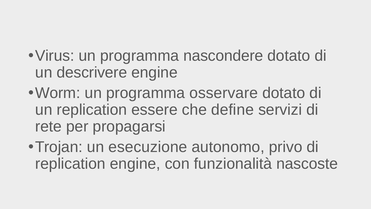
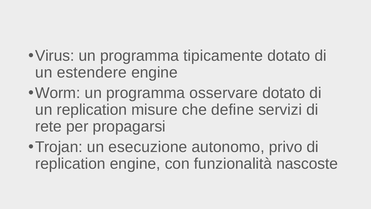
nascondere: nascondere -> tipicamente (223, 56)
descrivere: descrivere -> estendere (92, 72)
essere: essere -> misure (155, 110)
